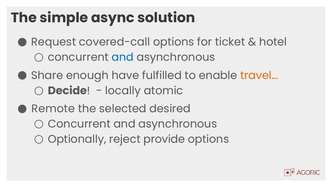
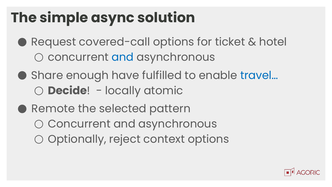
travel… colour: orange -> blue (259, 75)
desired: desired -> pattern (170, 109)
provide: provide -> context (164, 139)
